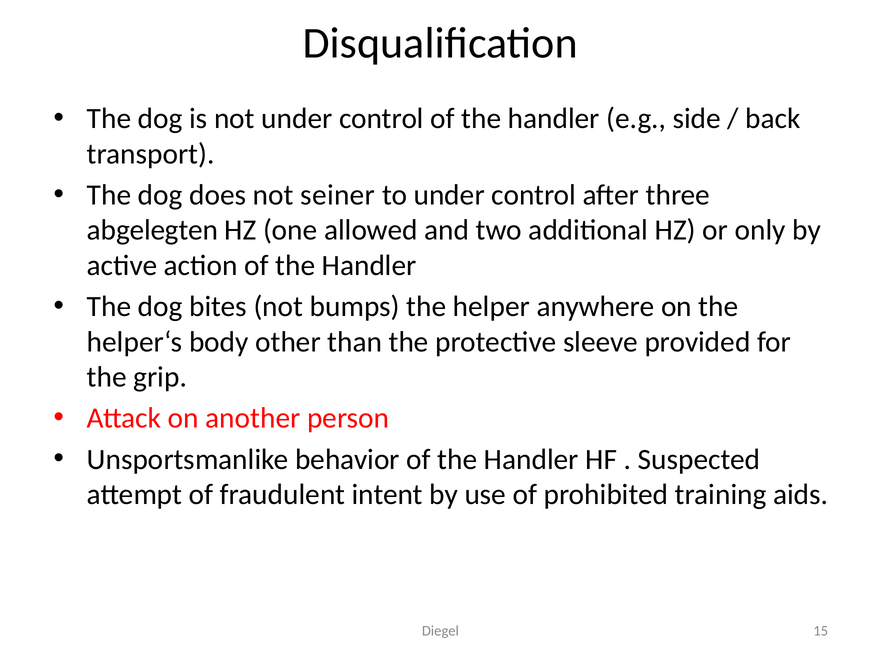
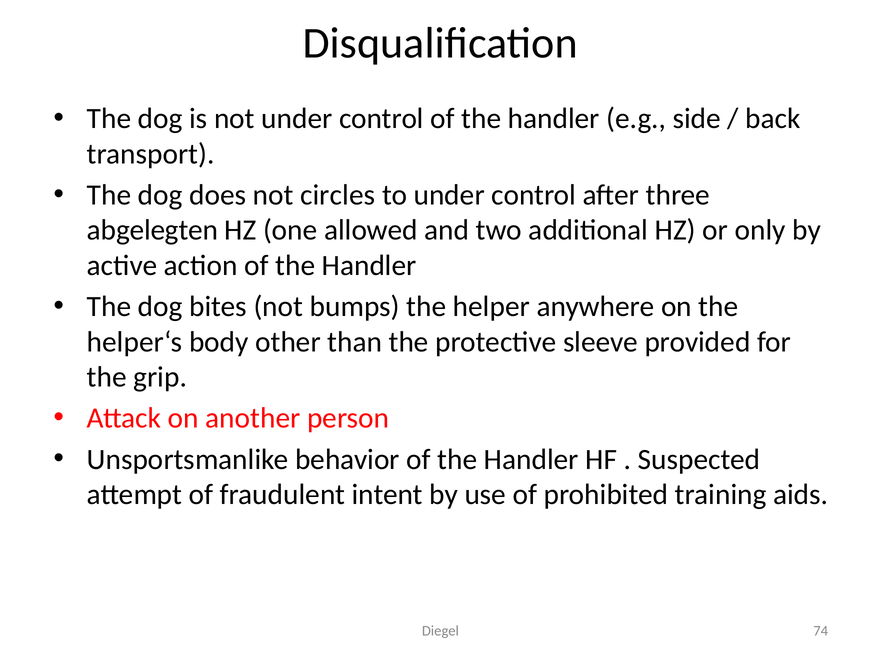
seiner: seiner -> circles (338, 195)
15: 15 -> 74 (821, 631)
